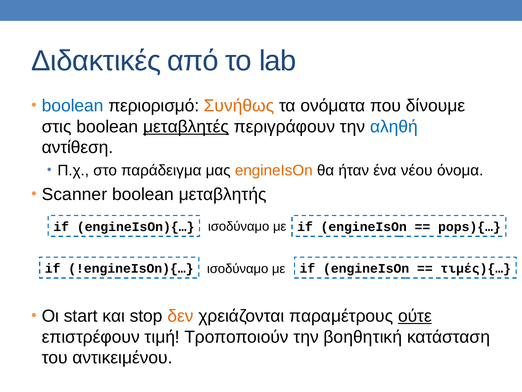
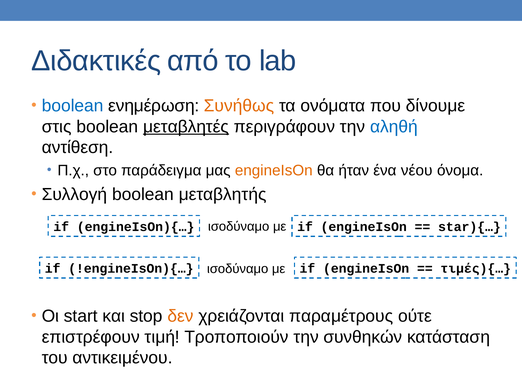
περιορισμό: περιορισμό -> ενημέρωση (154, 106)
Scanner: Scanner -> Συλλογή (75, 194)
pops){…: pops){… -> star){… (469, 227)
ούτε underline: present -> none (415, 316)
βοηθητική: βοηθητική -> συνθηκών (363, 336)
